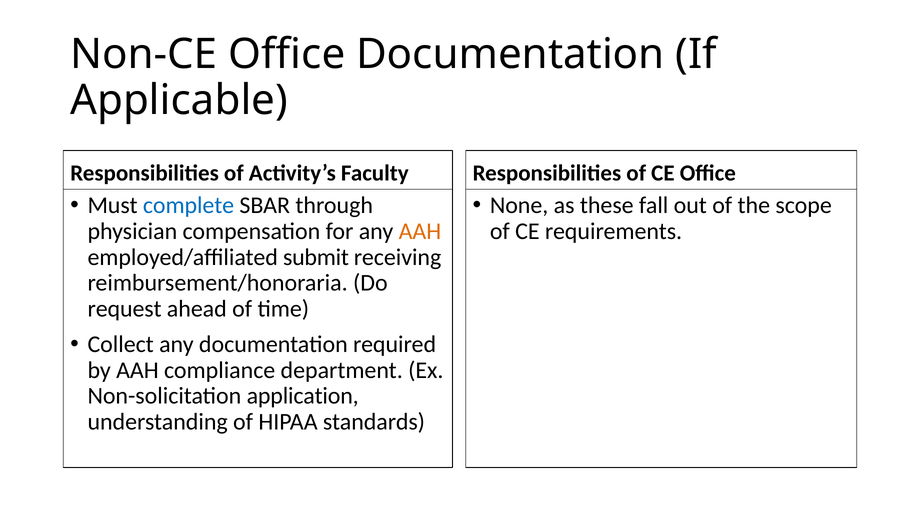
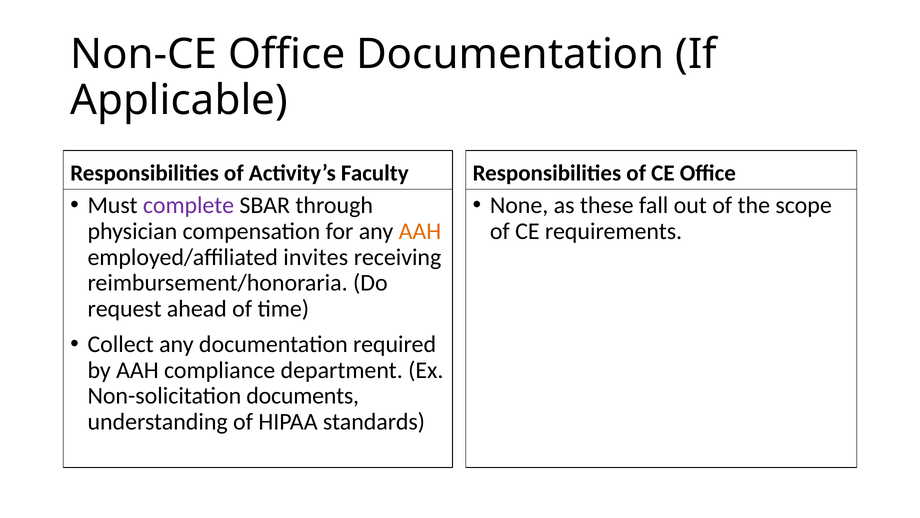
complete colour: blue -> purple (189, 205)
submit: submit -> invites (316, 257)
application: application -> documents (303, 396)
